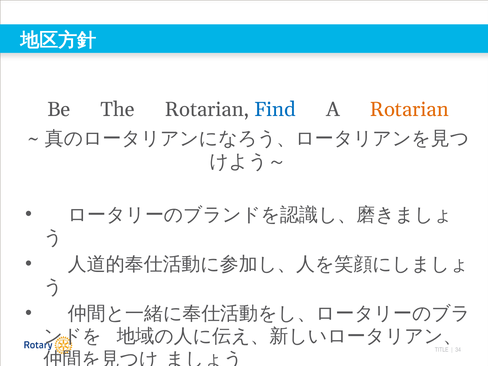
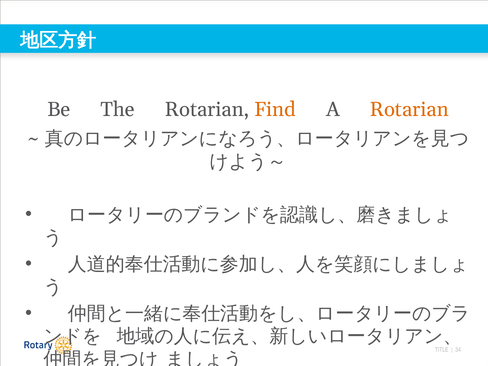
Find colour: blue -> orange (275, 110)
